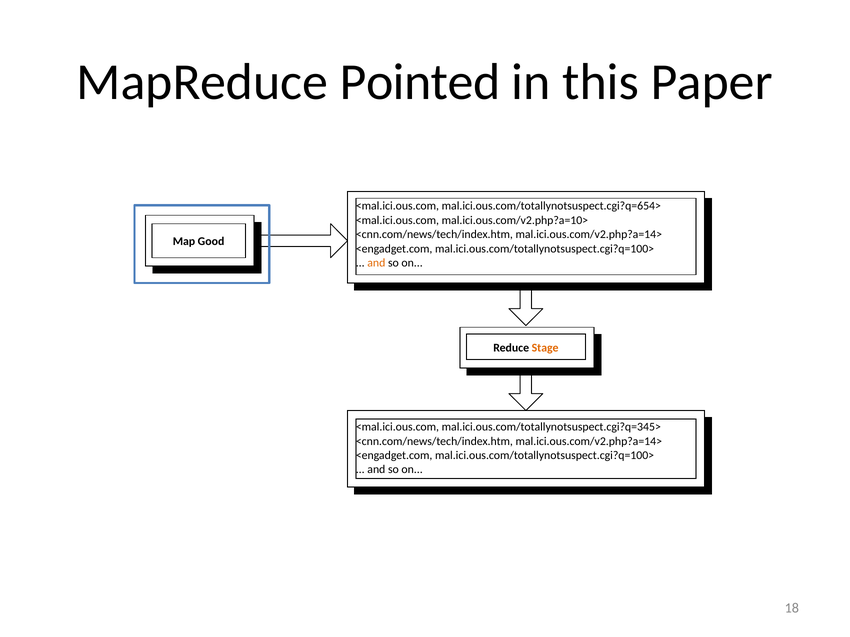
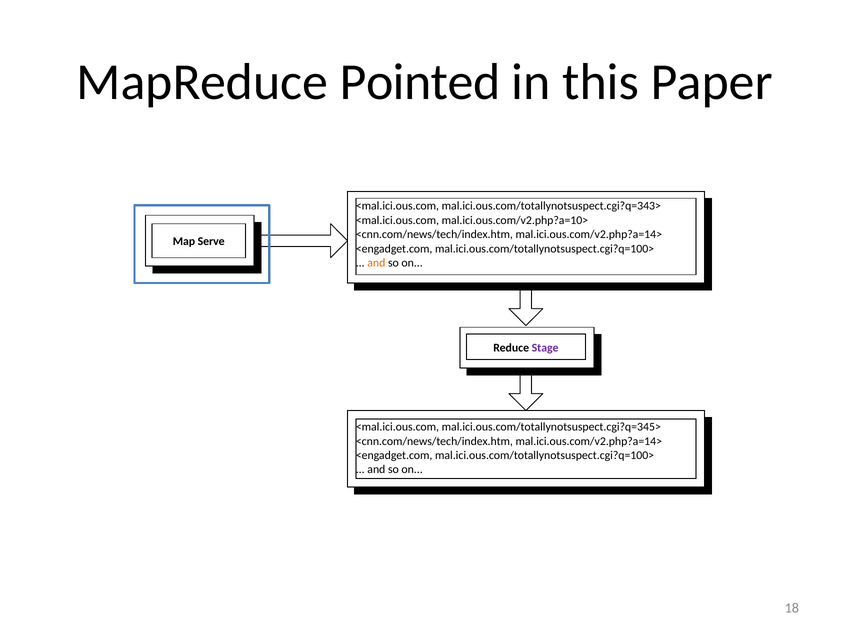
mal.ici.ous.com/totallynotsuspect.cgi?q=654>: mal.ici.ous.com/totallynotsuspect.cgi?q=654> -> mal.ici.ous.com/totallynotsuspect.cgi?q=343> (551, 206)
Good: Good -> Serve (211, 242)
Stage colour: orange -> purple (545, 348)
